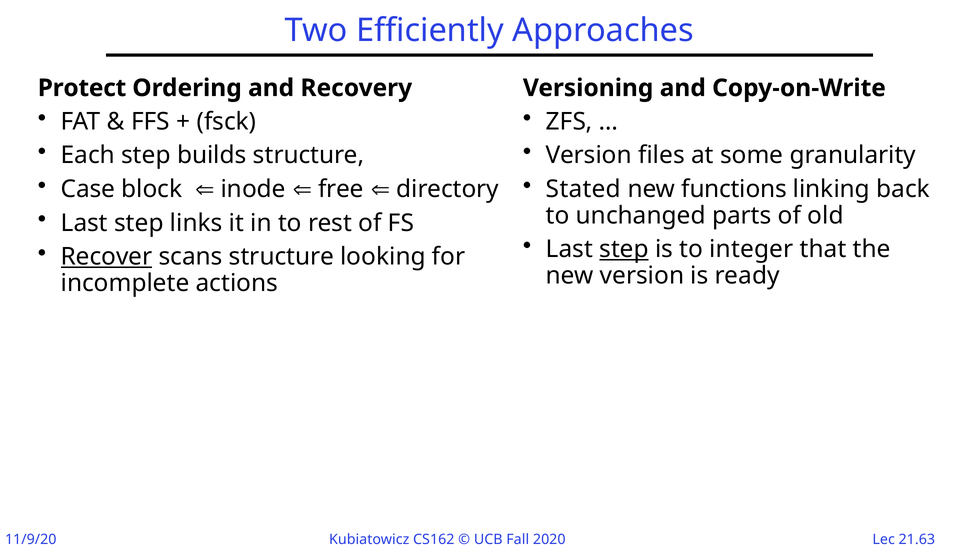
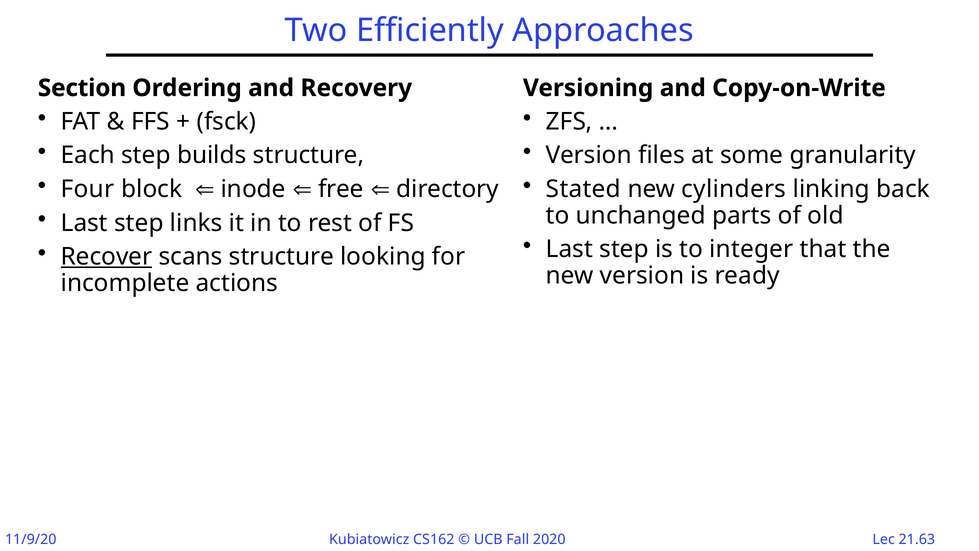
Protect: Protect -> Section (82, 88)
Case: Case -> Four (88, 189)
functions: functions -> cylinders (734, 189)
step underline: present -> none (624, 249)
